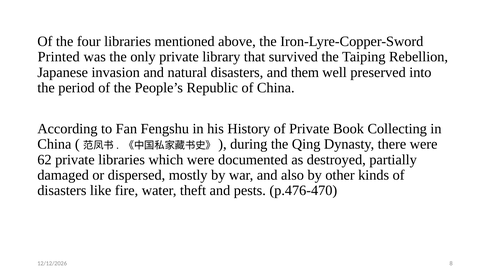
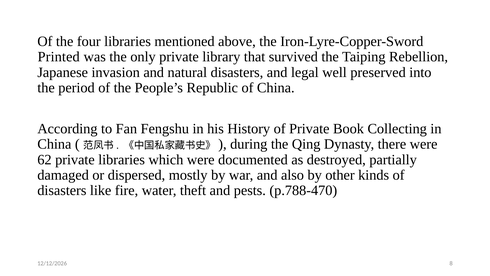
them: them -> legal (305, 72)
p.476-470: p.476-470 -> p.788-470 (303, 190)
